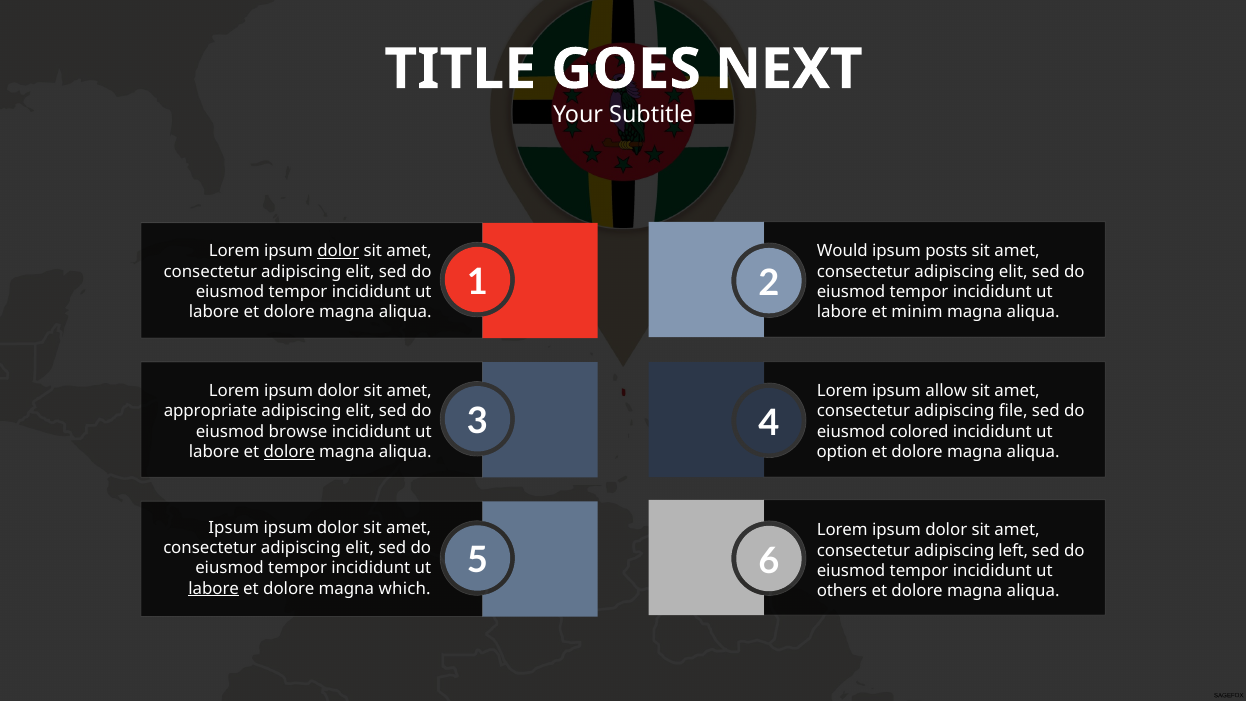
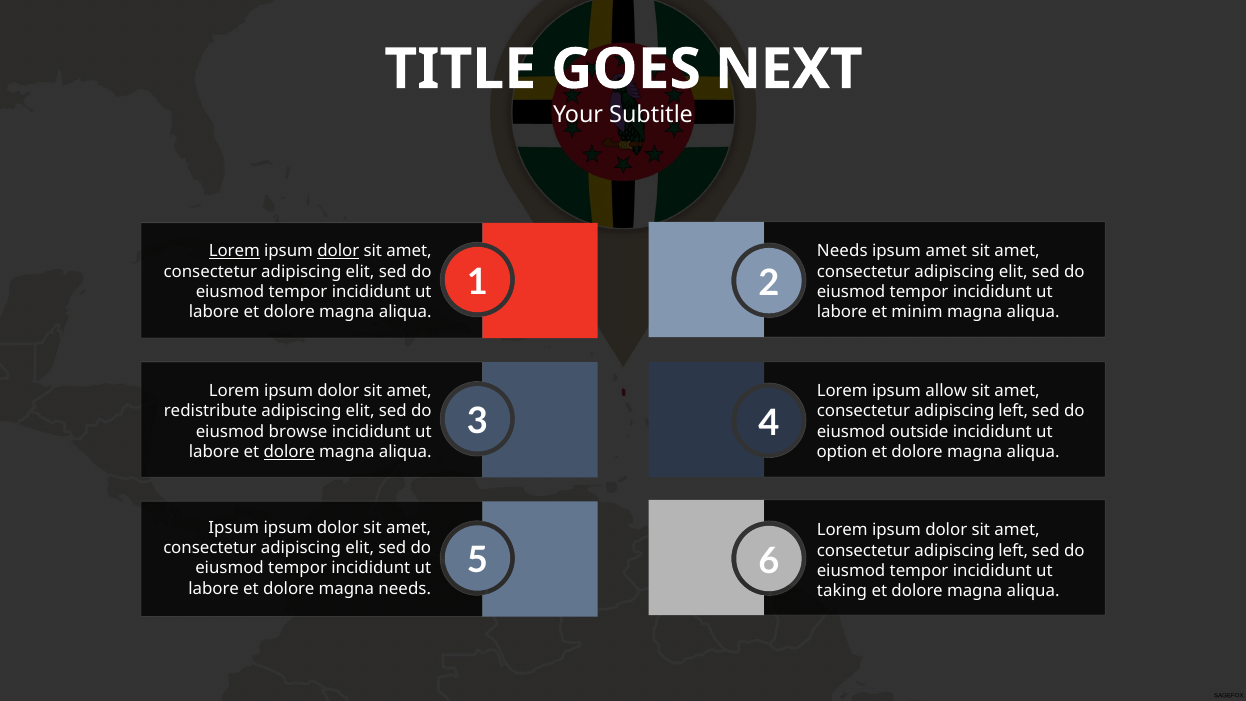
Lorem underline: none -> present (234, 251)
Would: Would -> Needs (842, 251)
ipsum posts: posts -> amet (946, 251)
appropriate: appropriate -> redistribute (210, 411)
file: file -> left (1013, 411)
colored: colored -> outside (919, 432)
labore underline: present -> none (214, 589)
magna which: which -> needs (405, 589)
others: others -> taking (842, 591)
